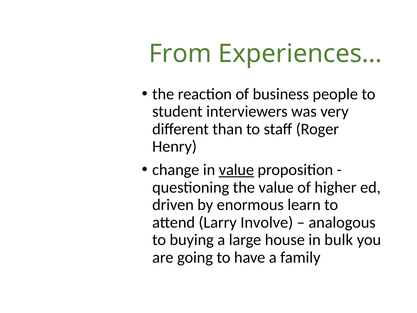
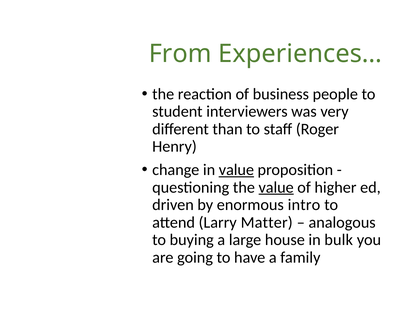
value underline: none -> present (276, 187)
learn: learn -> intro (304, 205)
Involve: Involve -> Matter (267, 222)
